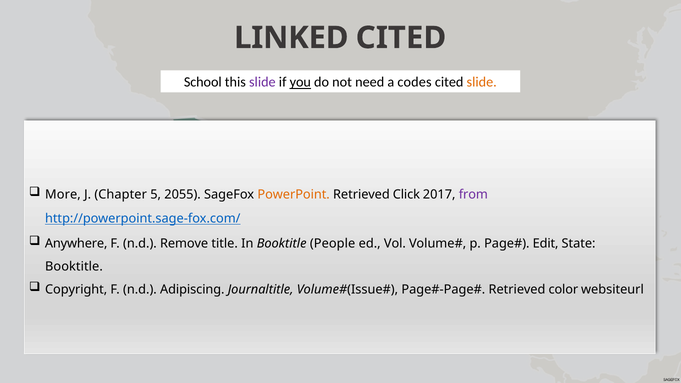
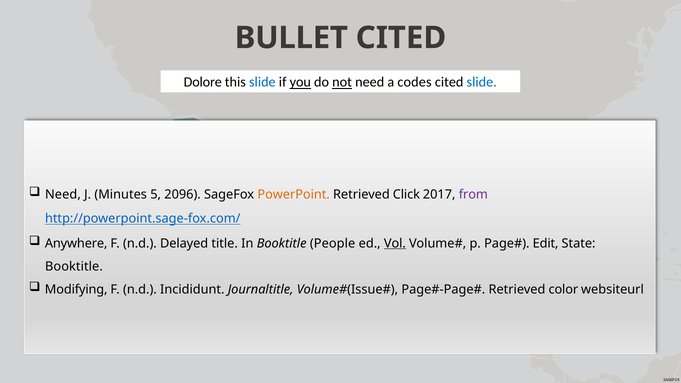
LINKED: LINKED -> BULLET (291, 38)
School: School -> Dolore (203, 82)
slide colour: purple -> blue (262, 82)
not underline: none -> present (342, 82)
slide colour: orange -> blue (482, 82)
More: More -> Need (63, 194)
Chapter: Chapter -> Minutes (121, 194)
2055: 2055 -> 2096 (183, 194)
Remove: Remove -> Delayed (184, 243)
Vol underline: none -> present (395, 243)
Copyright: Copyright -> Modifying (76, 289)
Adipiscing: Adipiscing -> Incididunt (192, 289)
